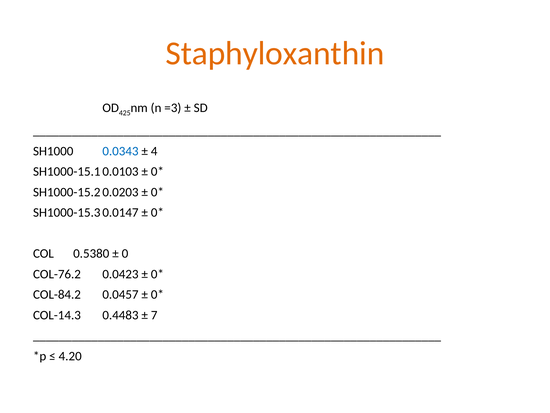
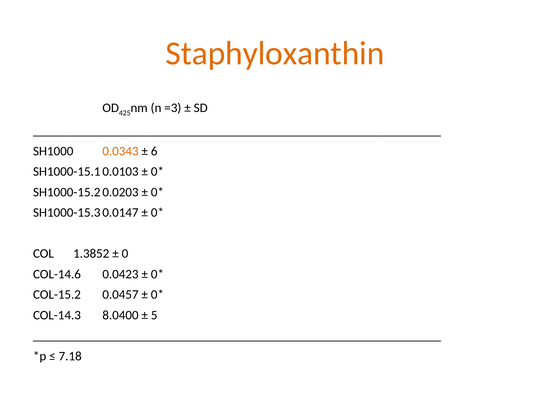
0.0343 colour: blue -> orange (120, 151)
4: 4 -> 6 (154, 151)
0.5380: 0.5380 -> 1.3852 (91, 253)
COL-76.2: COL-76.2 -> COL-14.6 (57, 274)
COL-84.2: COL-84.2 -> COL-15.2 (57, 294)
0.4483: 0.4483 -> 8.0400 (120, 315)
7: 7 -> 5 (154, 315)
4.20: 4.20 -> 7.18 (70, 356)
